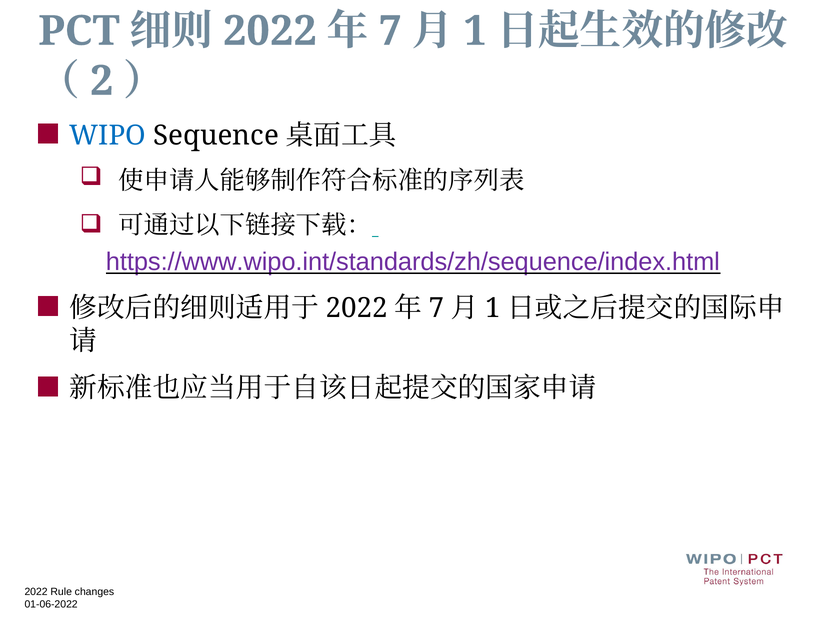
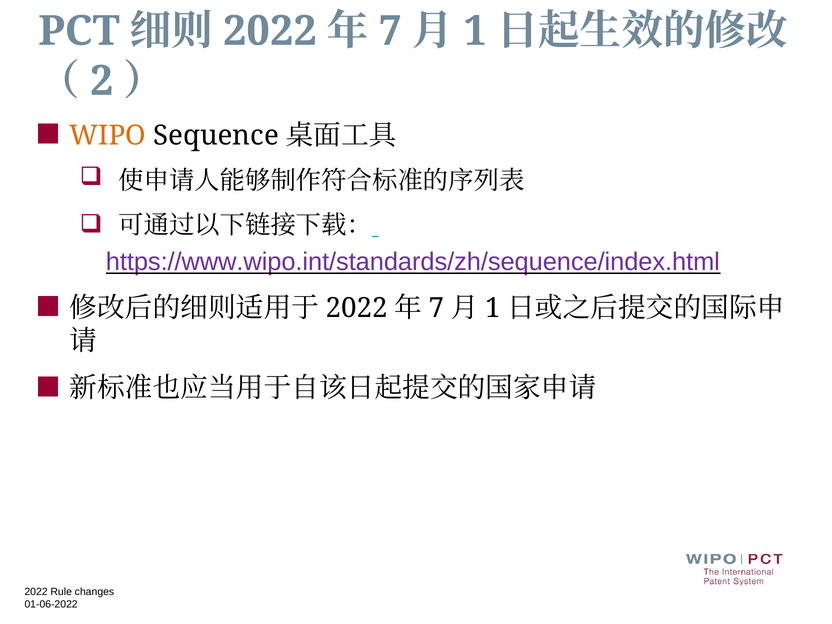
WIPO colour: blue -> orange (108, 135)
